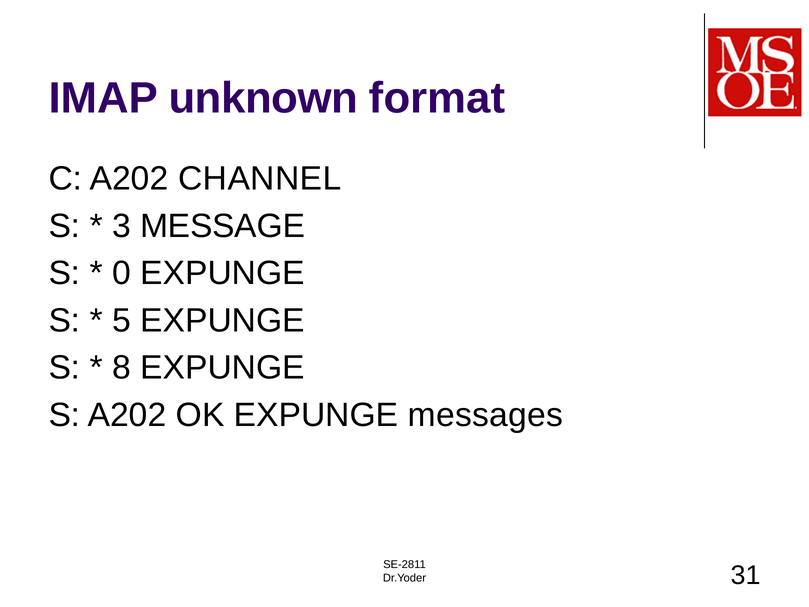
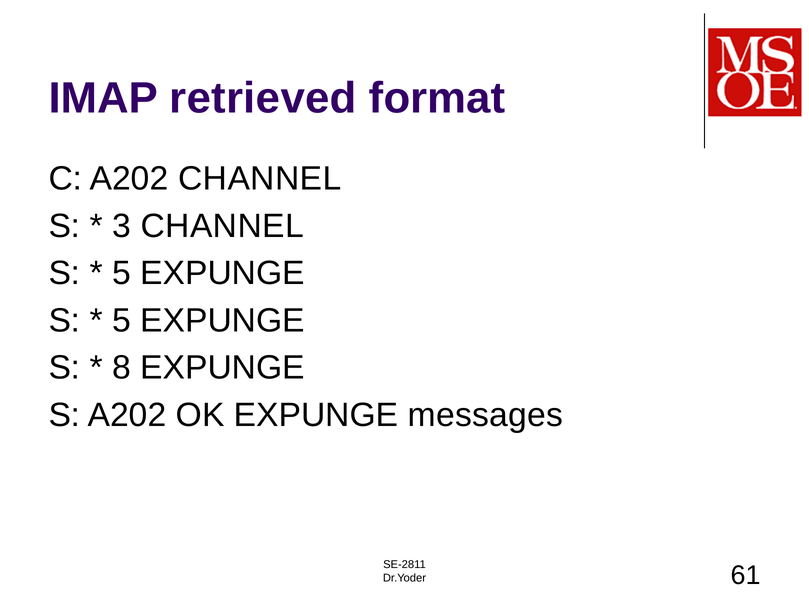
unknown: unknown -> retrieved (263, 98)
3 MESSAGE: MESSAGE -> CHANNEL (222, 226)
0: 0 -> 5 (121, 273)
31: 31 -> 61 (746, 575)
